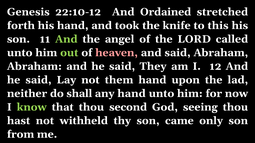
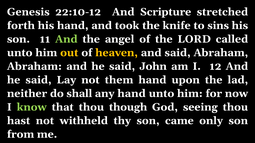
Ordained: Ordained -> Scripture (166, 12)
this: this -> sins (218, 26)
out colour: light green -> yellow (69, 53)
heaven colour: pink -> yellow (117, 53)
They: They -> John (153, 66)
second: second -> though (128, 107)
